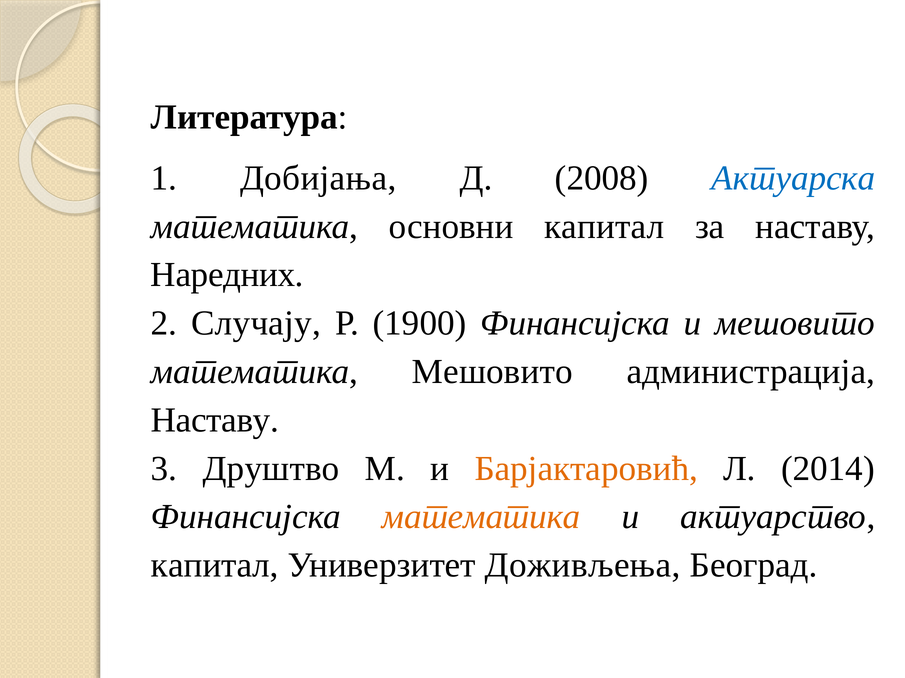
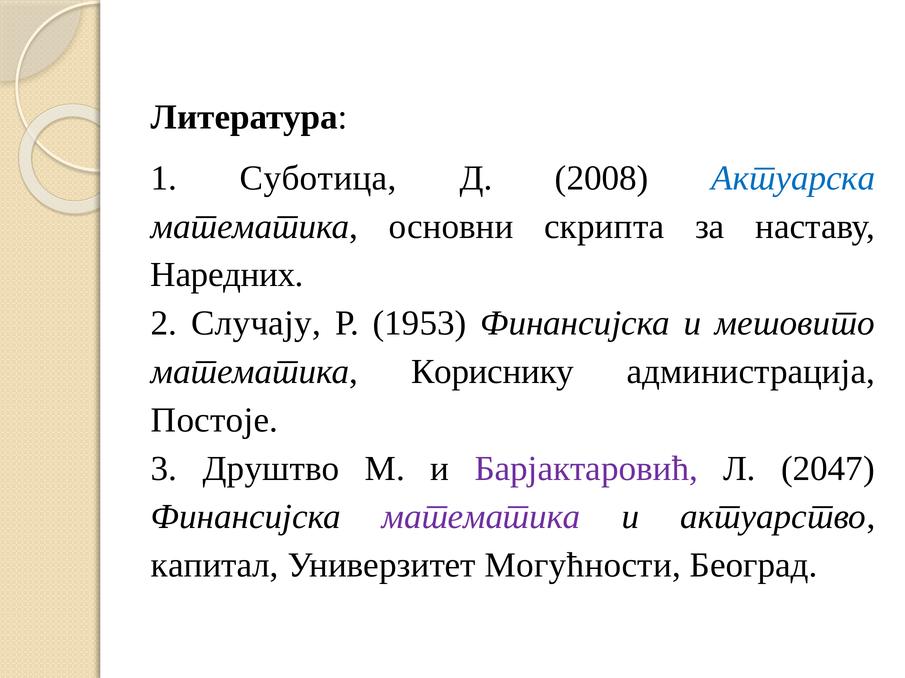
Добијања: Добијања -> Суботица (318, 178)
основни капитал: капитал -> скрипта (604, 227)
1900: 1900 -> 1953 (420, 324)
математика Мешовито: Мешовито -> Кориснику (493, 372)
Наставу: Наставу -> Постоје (215, 421)
Барјактаровић colour: orange -> purple (586, 469)
2014: 2014 -> 2047 (828, 469)
математика colour: orange -> purple (481, 517)
Доживљења: Доживљења -> Могућности (583, 566)
